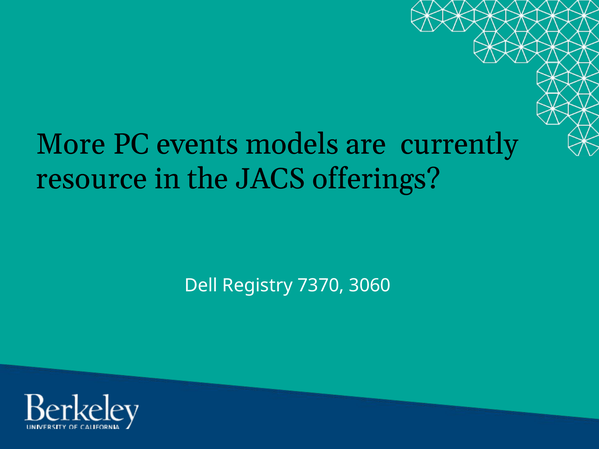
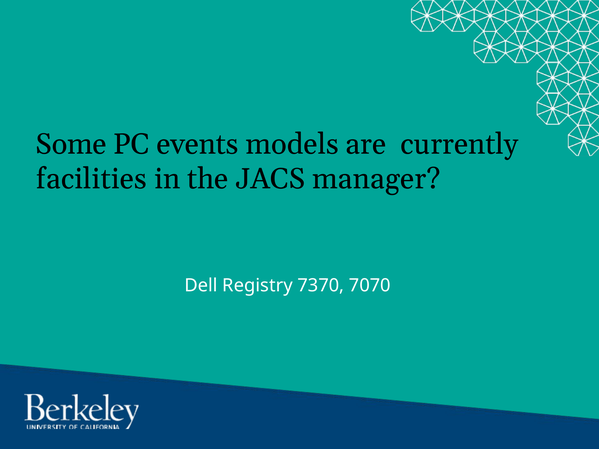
More: More -> Some (71, 144)
resource: resource -> facilities (92, 179)
offerings: offerings -> manager (376, 179)
3060: 3060 -> 7070 (370, 286)
